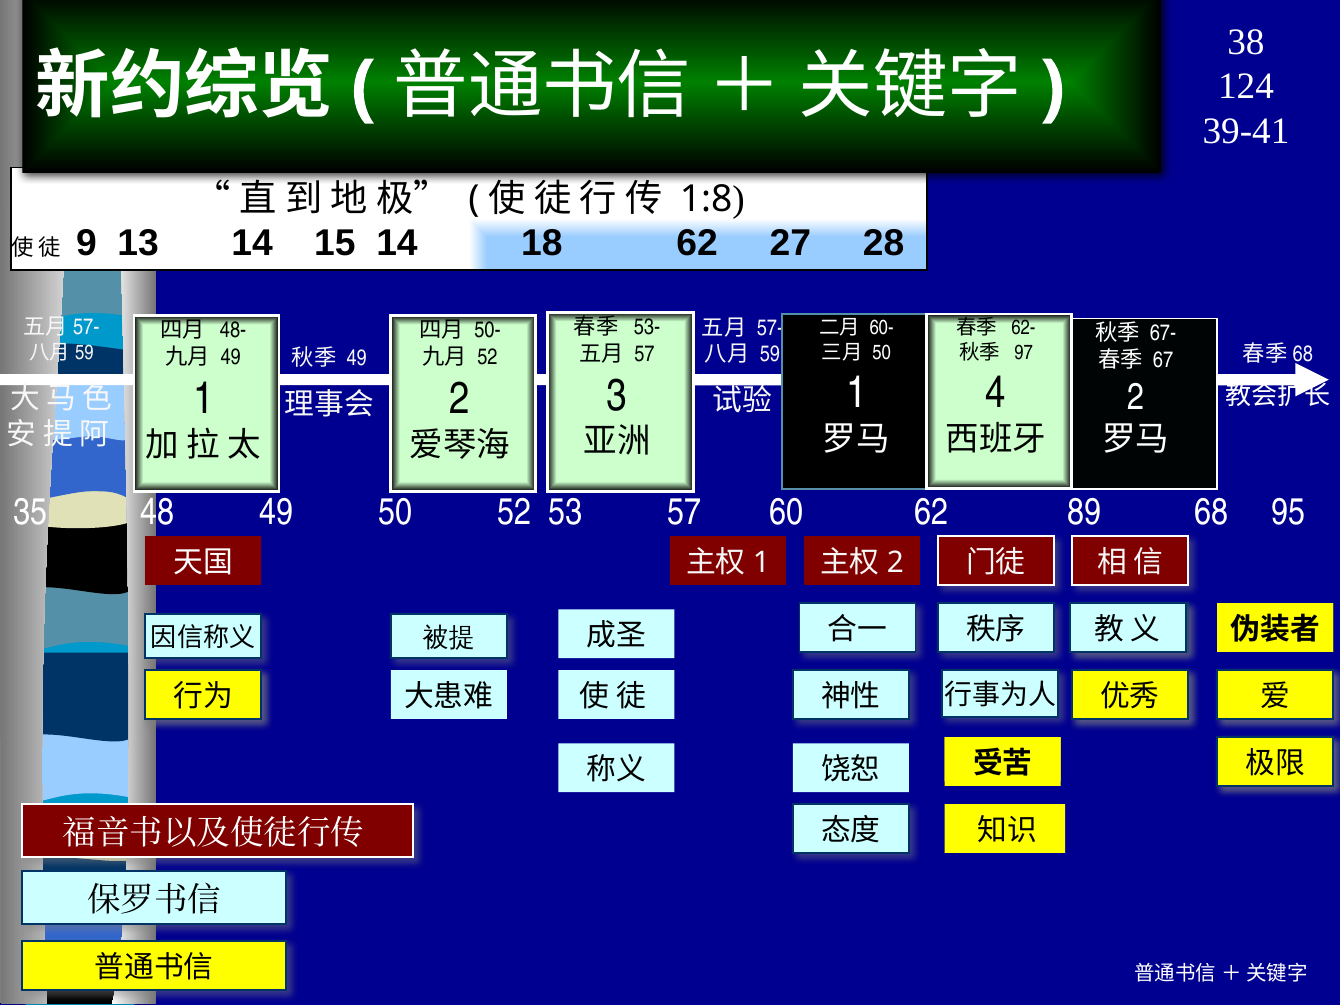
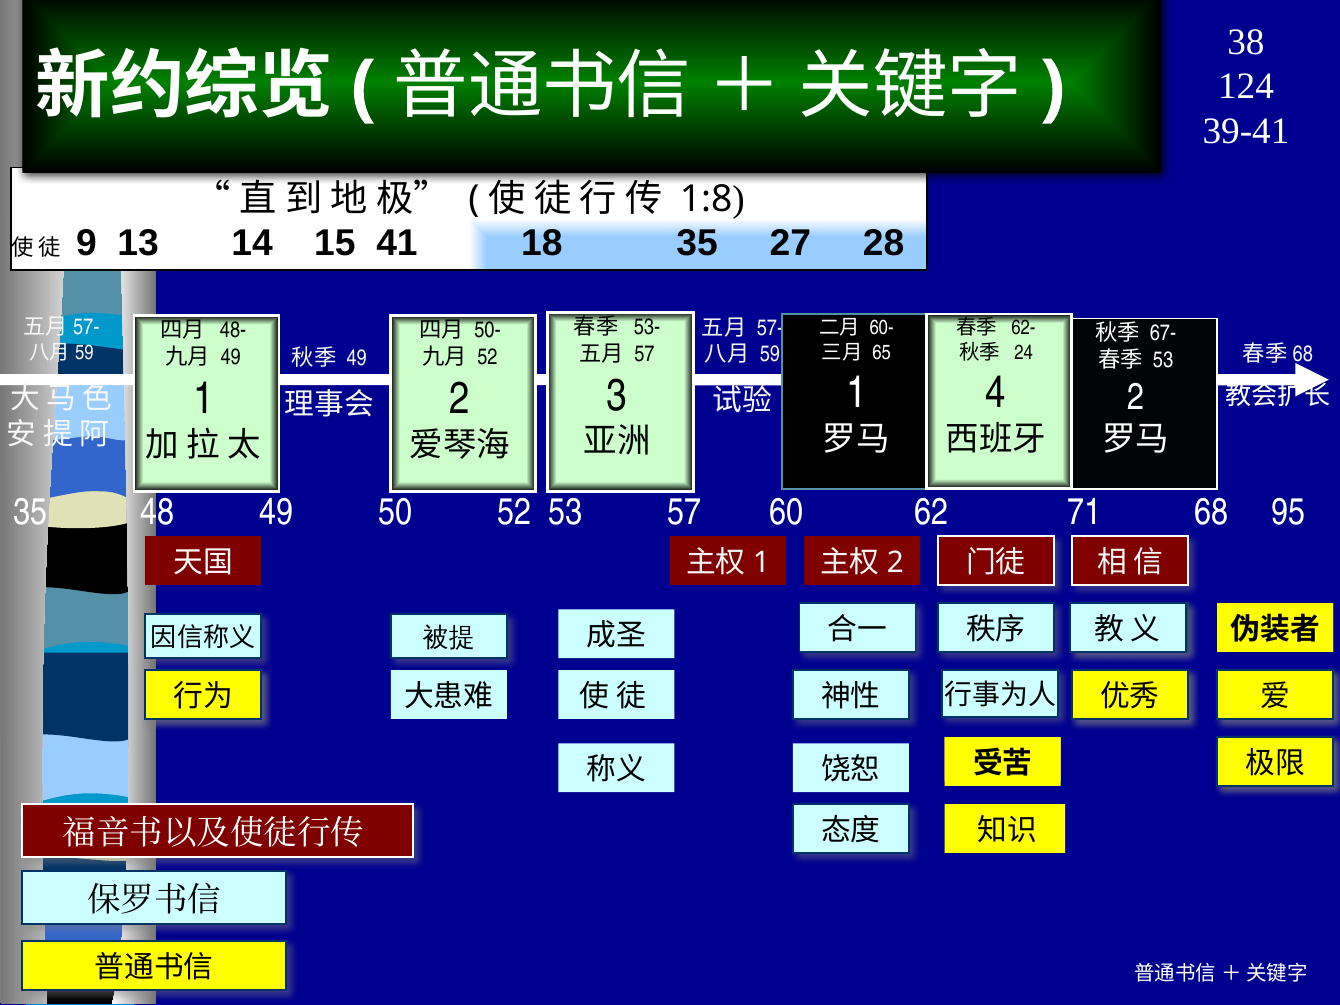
15 14: 14 -> 41 (397, 244)
18 62: 62 -> 35 (697, 244)
50: 50 -> 65 (882, 352)
97: 97 -> 24 (1024, 352)
67: 67 -> 53 (1163, 360)
89: 89 -> 71 (1084, 512)
